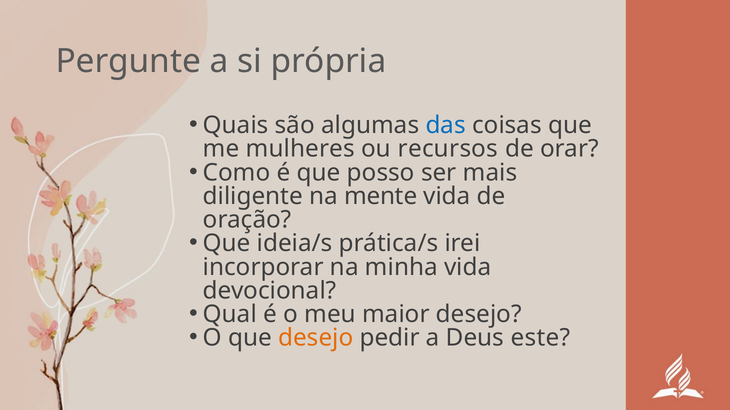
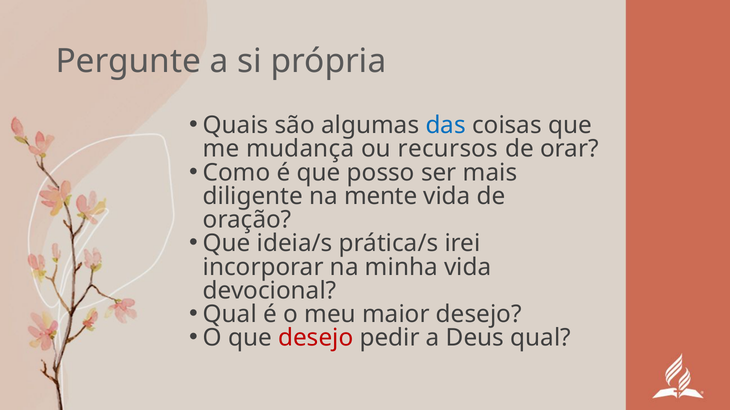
mulheres: mulheres -> mudança (300, 149)
desejo colour: orange -> red (316, 338)
Deus este: este -> qual (541, 338)
